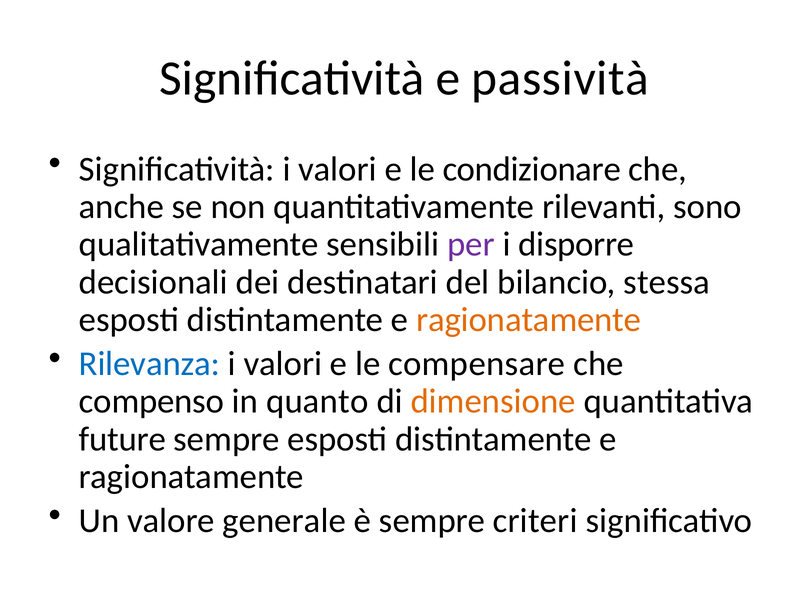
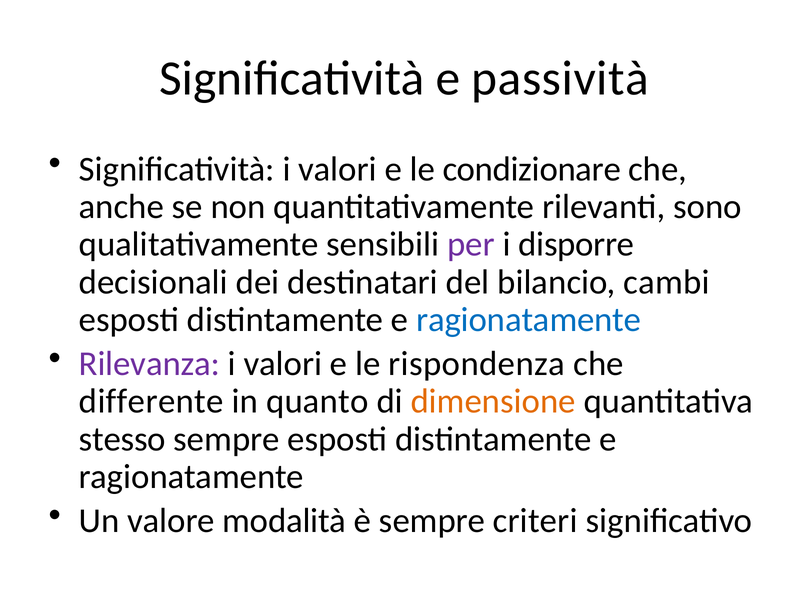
stessa: stessa -> cambi (667, 282)
ragionatamente colour: orange -> blue (529, 320)
Rilevanza colour: blue -> purple (150, 364)
compensare: compensare -> rispondenza (477, 364)
compenso: compenso -> differente (151, 401)
future: future -> stesso (122, 439)
generale: generale -> modalità (284, 521)
